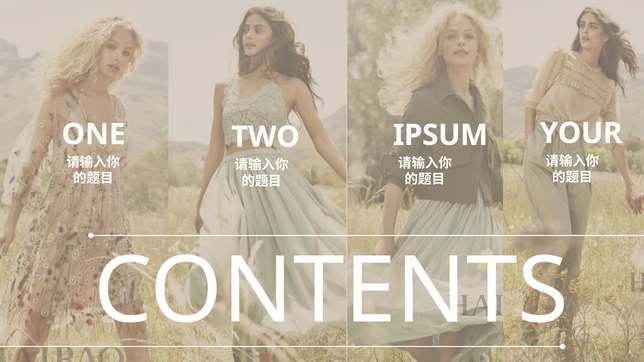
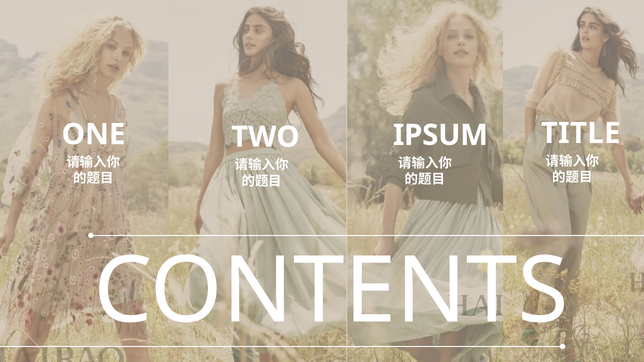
YOUR: YOUR -> TITLE (581, 133)
